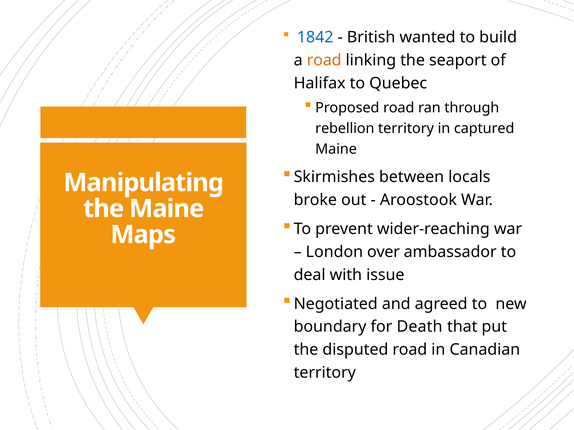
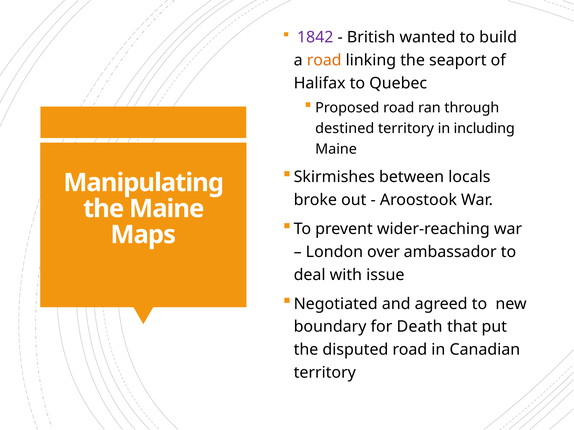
1842 colour: blue -> purple (315, 37)
rebellion: rebellion -> destined (345, 128)
captured: captured -> including (484, 128)
